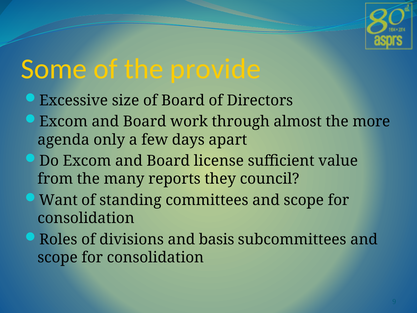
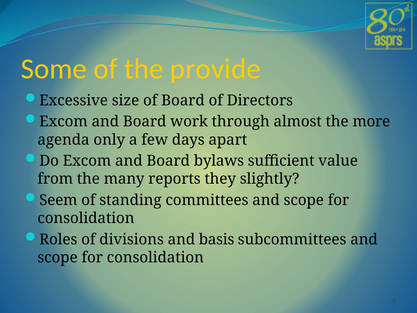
license: license -> bylaws (219, 161)
council: council -> slightly (270, 179)
Want: Want -> Seem (58, 200)
